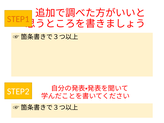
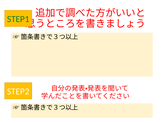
STEP1 colour: orange -> green (18, 19)
